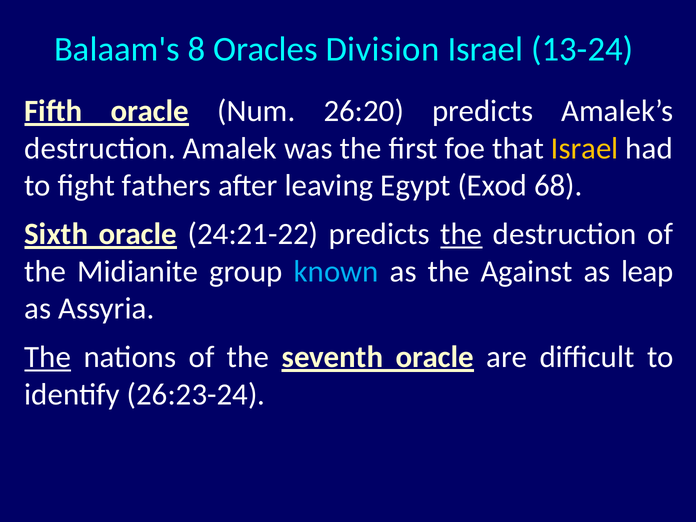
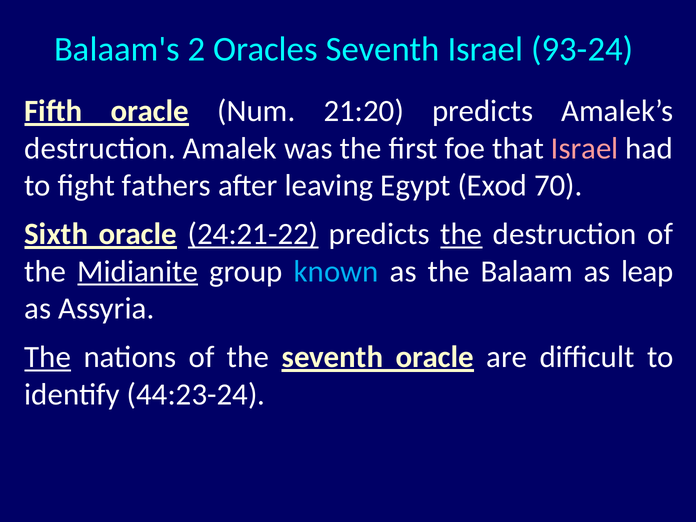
8: 8 -> 2 (197, 49)
Oracles Division: Division -> Seventh (383, 49)
13-24: 13-24 -> 93-24 (582, 49)
26:20: 26:20 -> 21:20 (364, 111)
Israel colour: yellow -> pink (585, 148)
68: 68 -> 70 (558, 185)
24:21-22 underline: none -> present (253, 234)
Midianite underline: none -> present (138, 271)
Against: Against -> Balaam (527, 271)
26:23-24: 26:23-24 -> 44:23-24 (196, 394)
